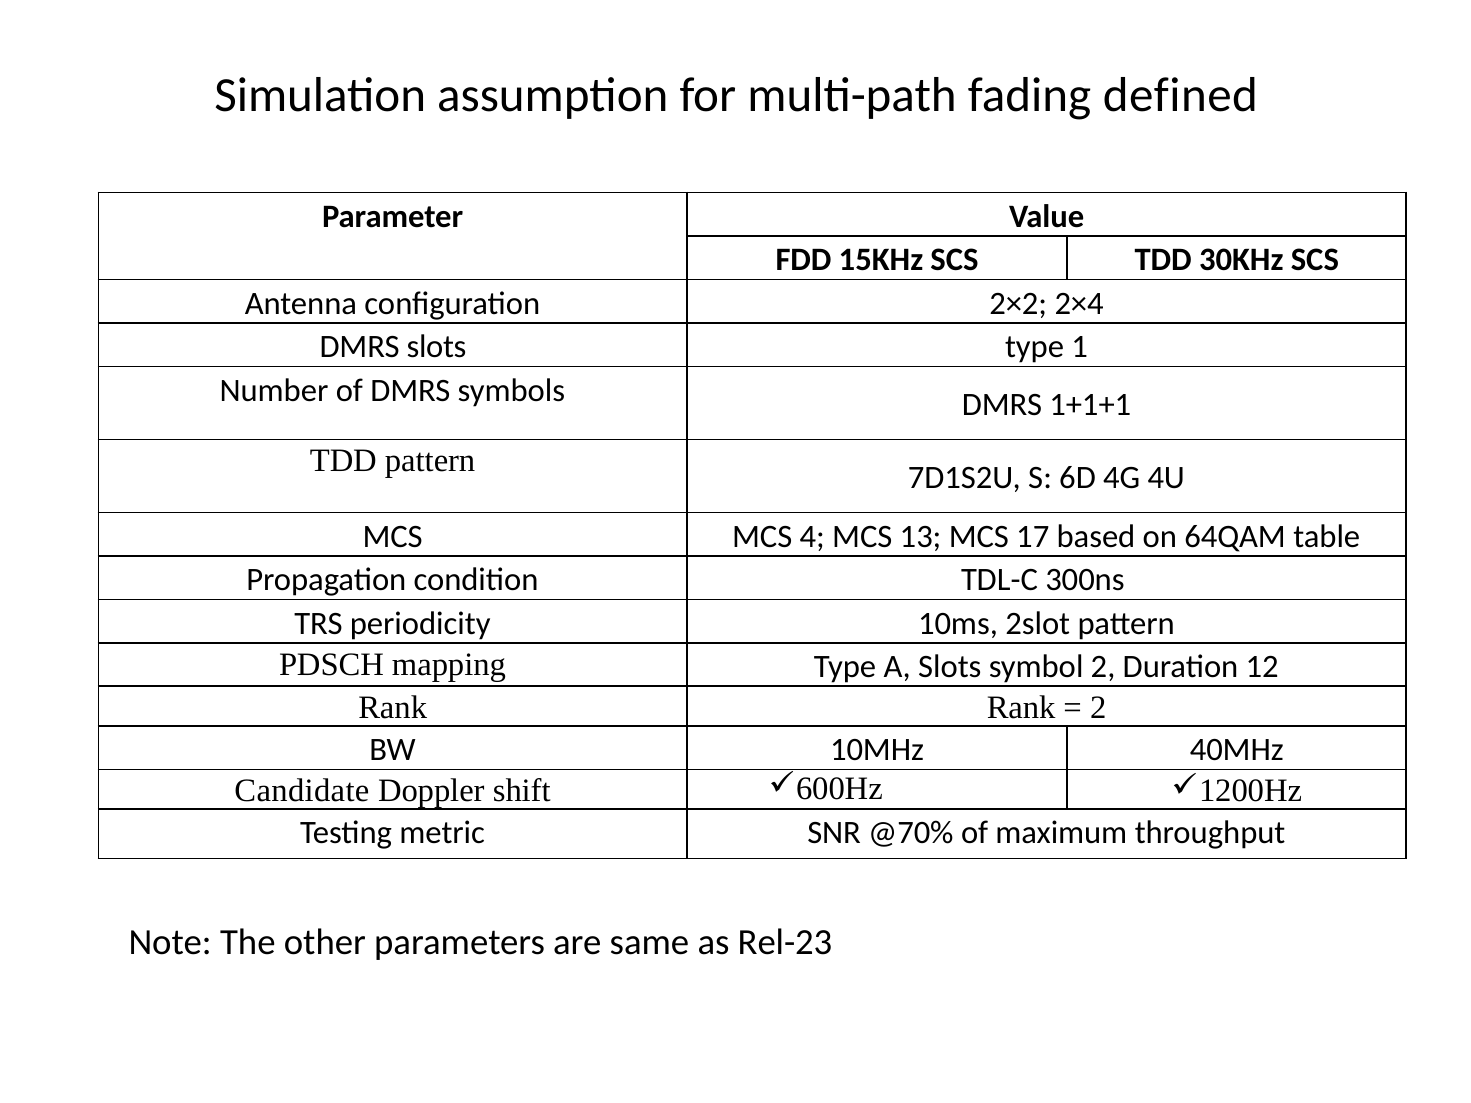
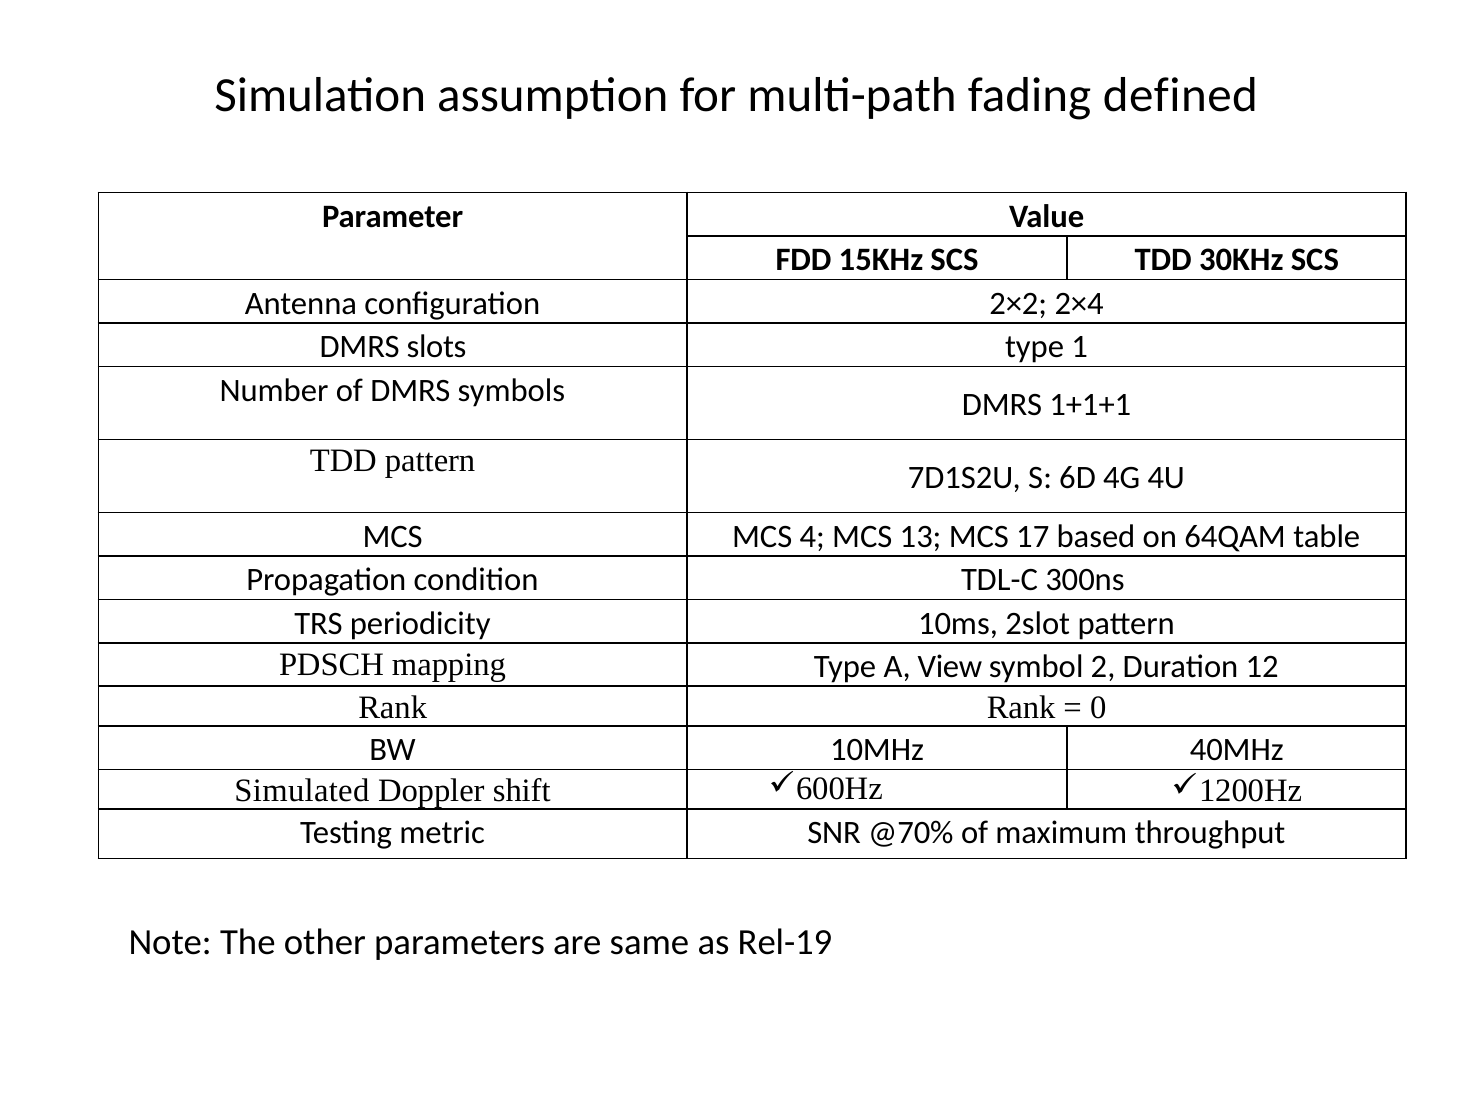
A Slots: Slots -> View (950, 667)
2: 2 -> 0 (1098, 708)
Candidate: Candidate -> Simulated (302, 791)
Rel-23: Rel-23 -> Rel-19 (785, 943)
